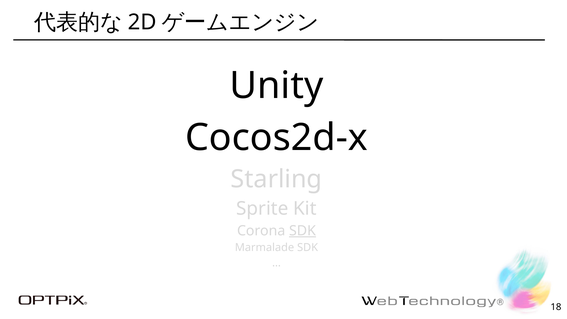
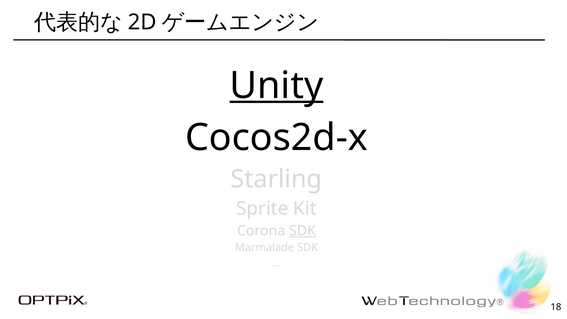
Unity underline: none -> present (276, 86)
